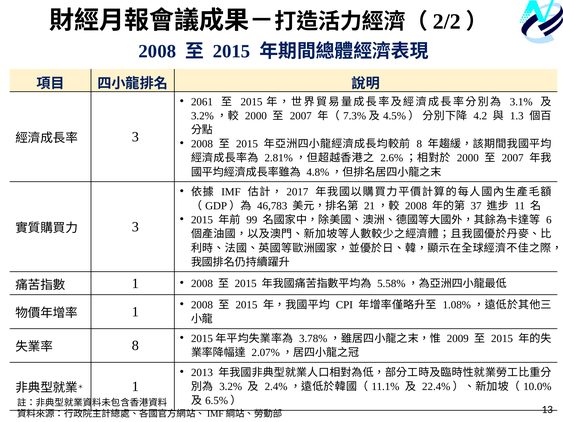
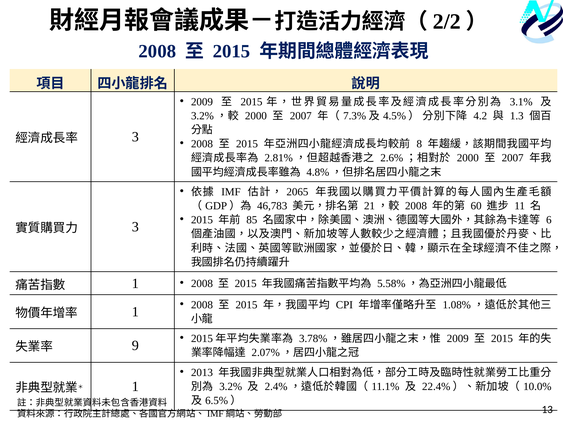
2061: 2061 -> 2009 (202, 102)
2017: 2017 -> 2065 (297, 192)
37: 37 -> 60 (476, 206)
99: 99 -> 85 (252, 220)
8: 8 -> 9 (135, 346)
